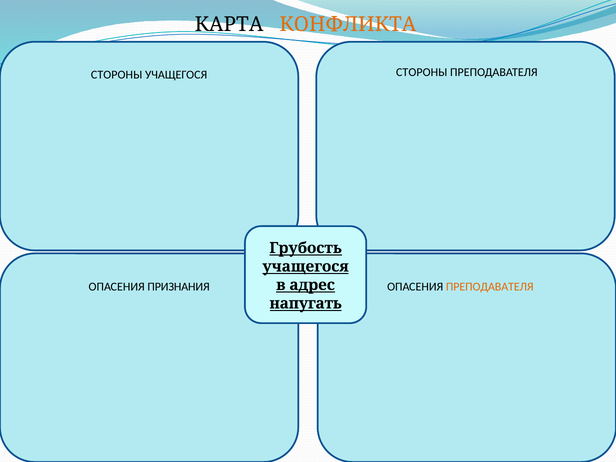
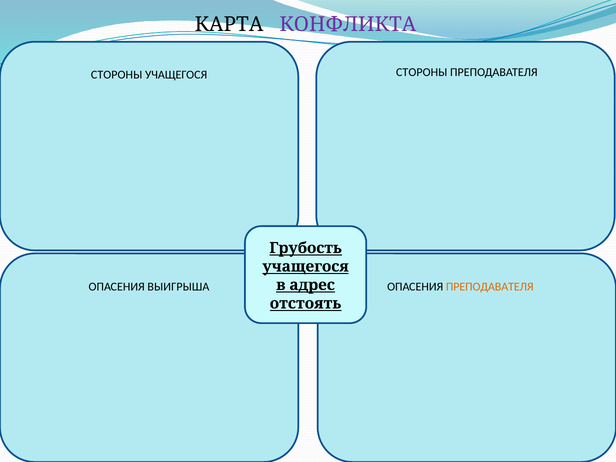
КОНФЛИКТА colour: orange -> purple (348, 25)
ПРИЗНАНИЯ: ПРИЗНАНИЯ -> ВЫИГРЫША (178, 287)
напугать: напугать -> отстоять (305, 303)
